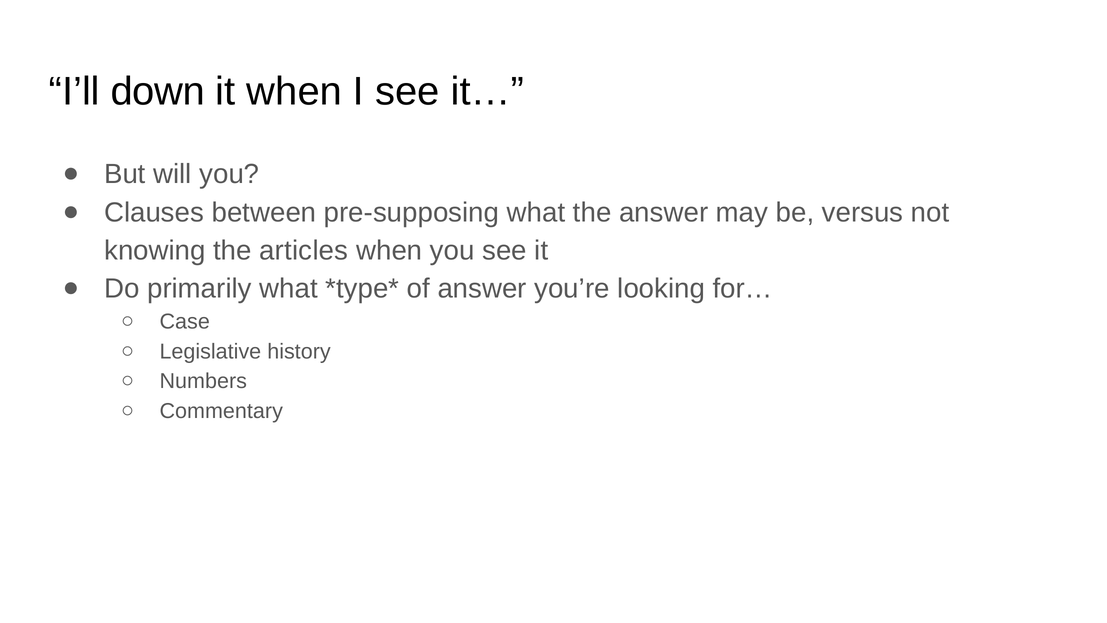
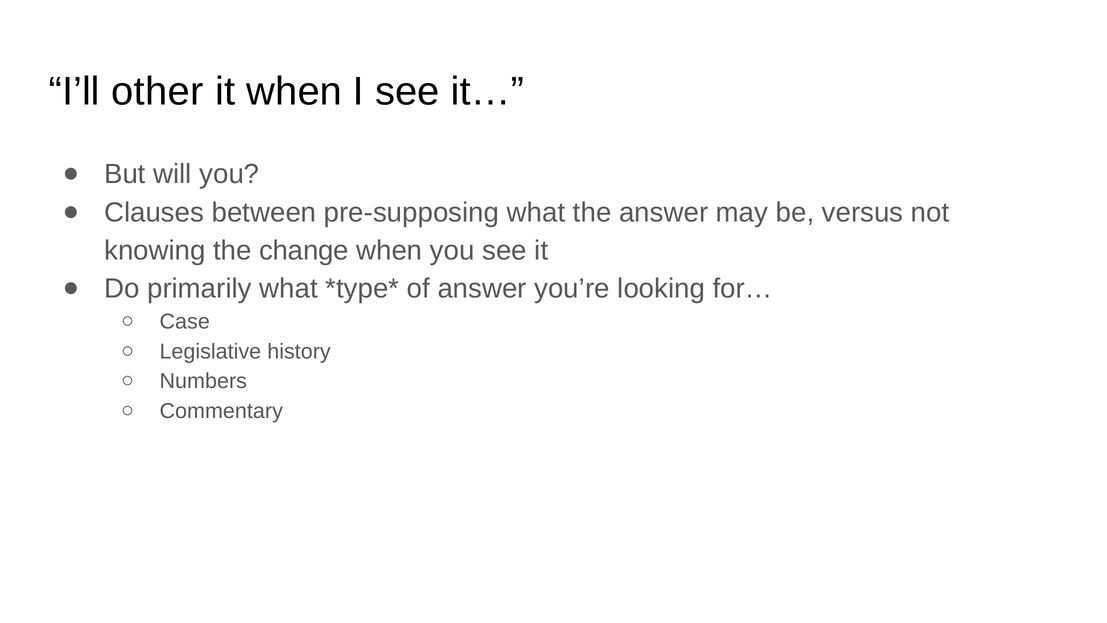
down: down -> other (157, 92)
articles: articles -> change (304, 250)
